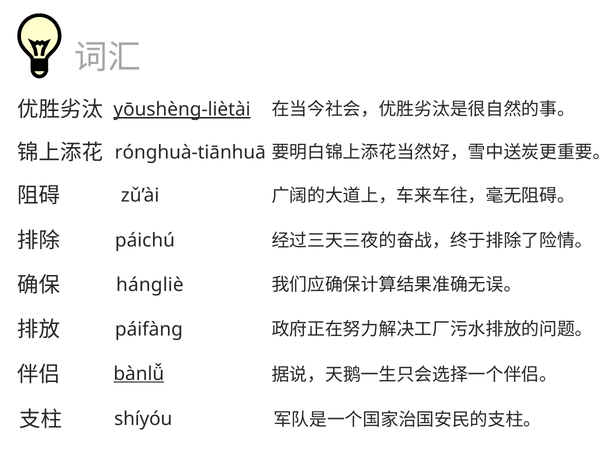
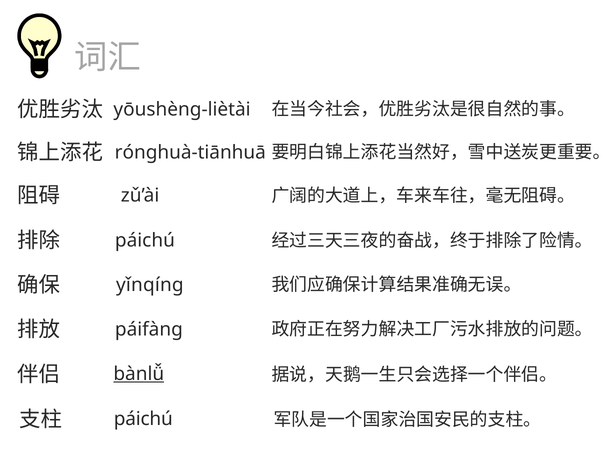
yōushèng-liètài underline: present -> none (182, 110)
hángliè: hángliè -> yǐnqíng (150, 285)
shíyóu: shíyóu -> páichú (143, 419)
